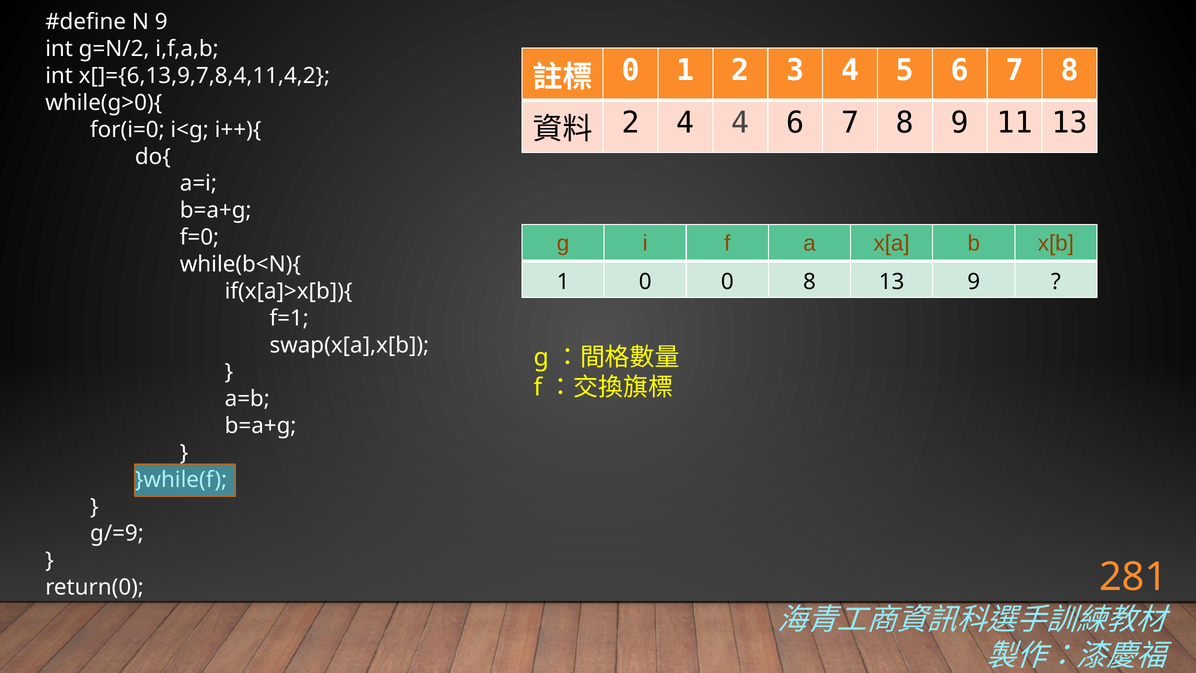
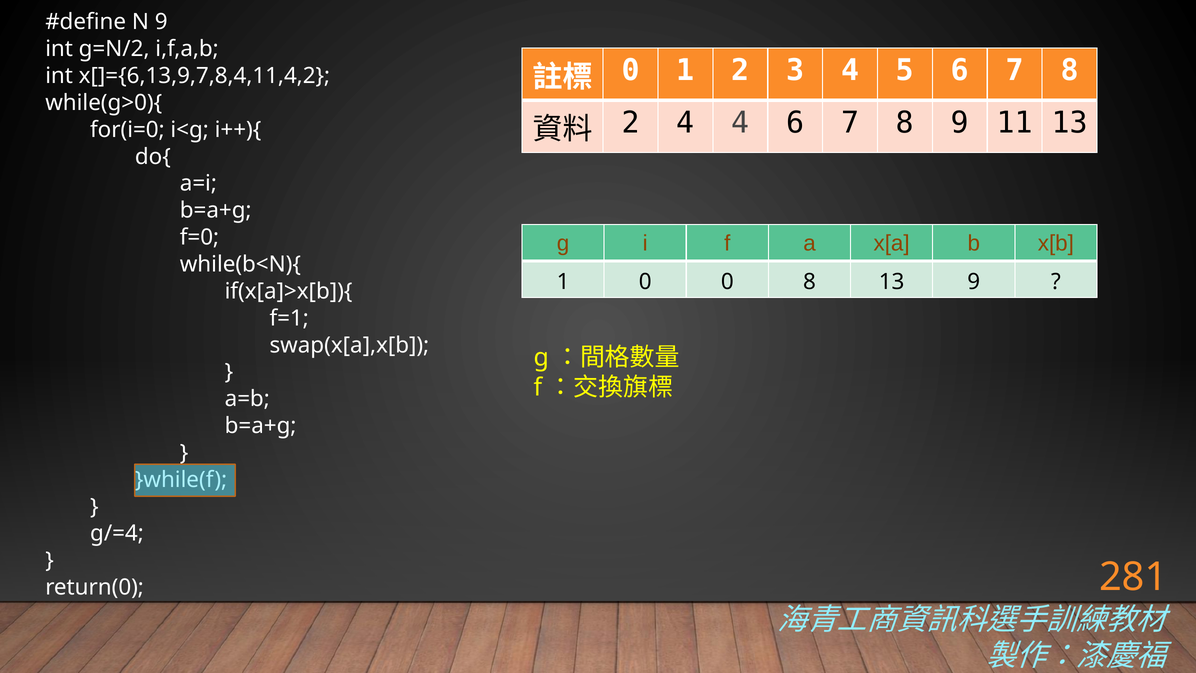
g/=9: g/=9 -> g/=4 (117, 533)
